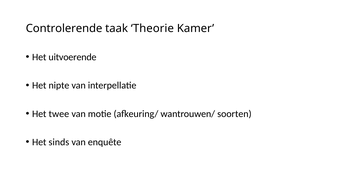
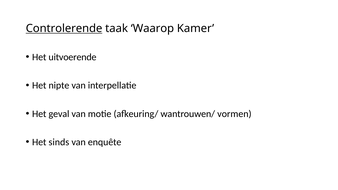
Controlerende underline: none -> present (64, 28)
Theorie: Theorie -> Waarop (152, 28)
twee: twee -> geval (59, 114)
soorten: soorten -> vormen (234, 114)
